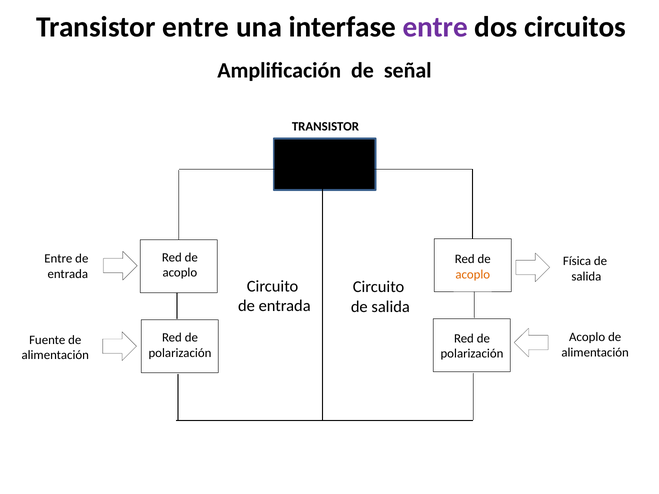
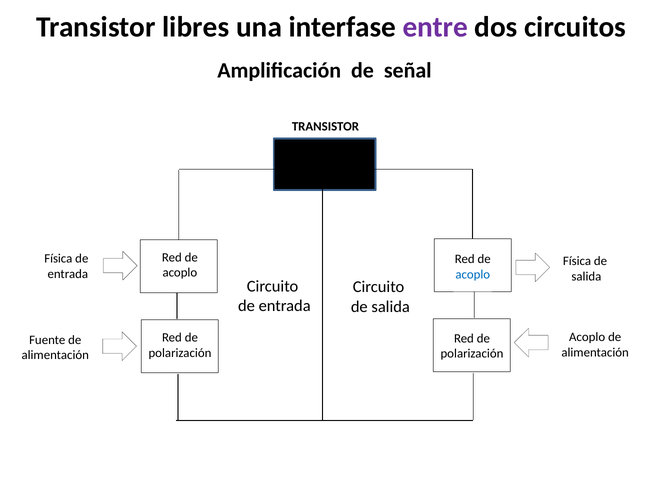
Transistor entre: entre -> libres (196, 27)
Entre: Entre -> Física (58, 259)
acoplo colour: orange -> blue (473, 274)
